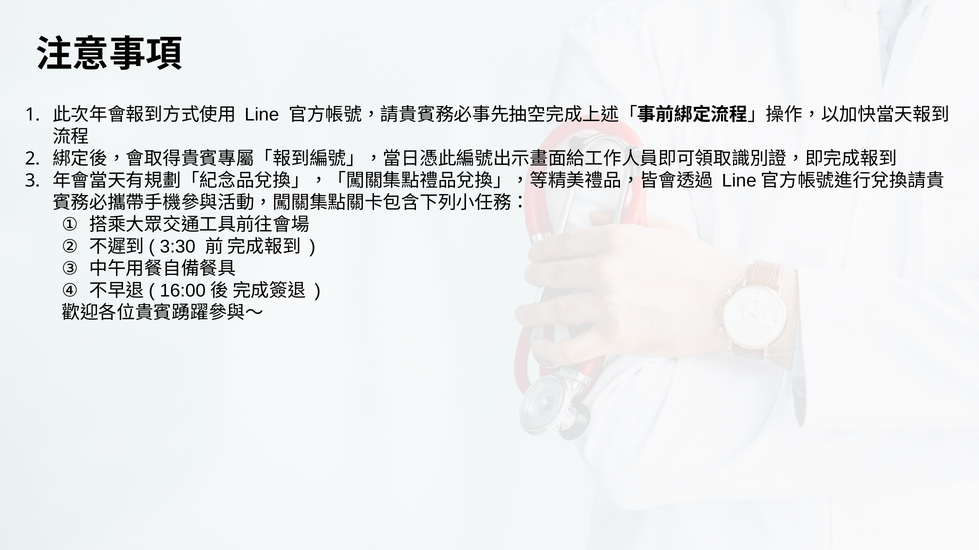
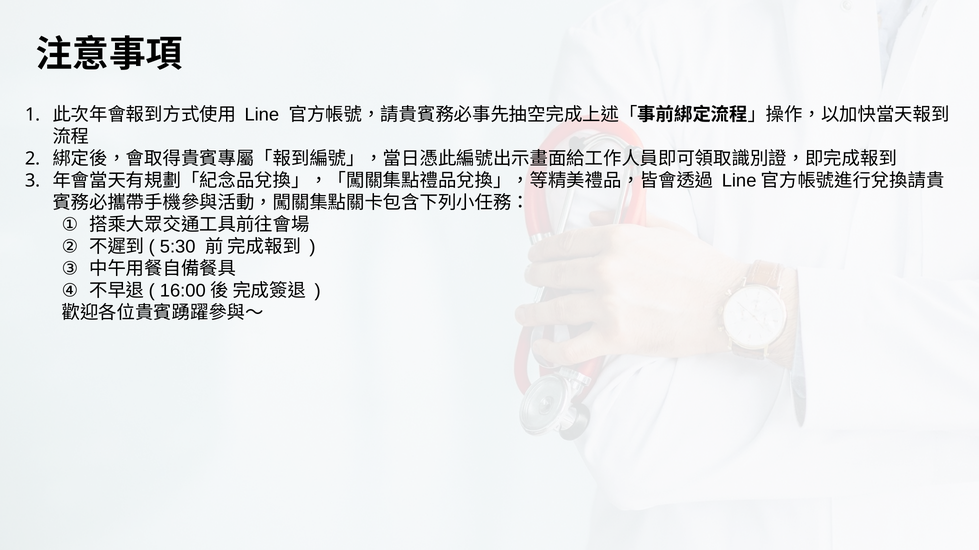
3:30: 3:30 -> 5:30 (178, 247)
